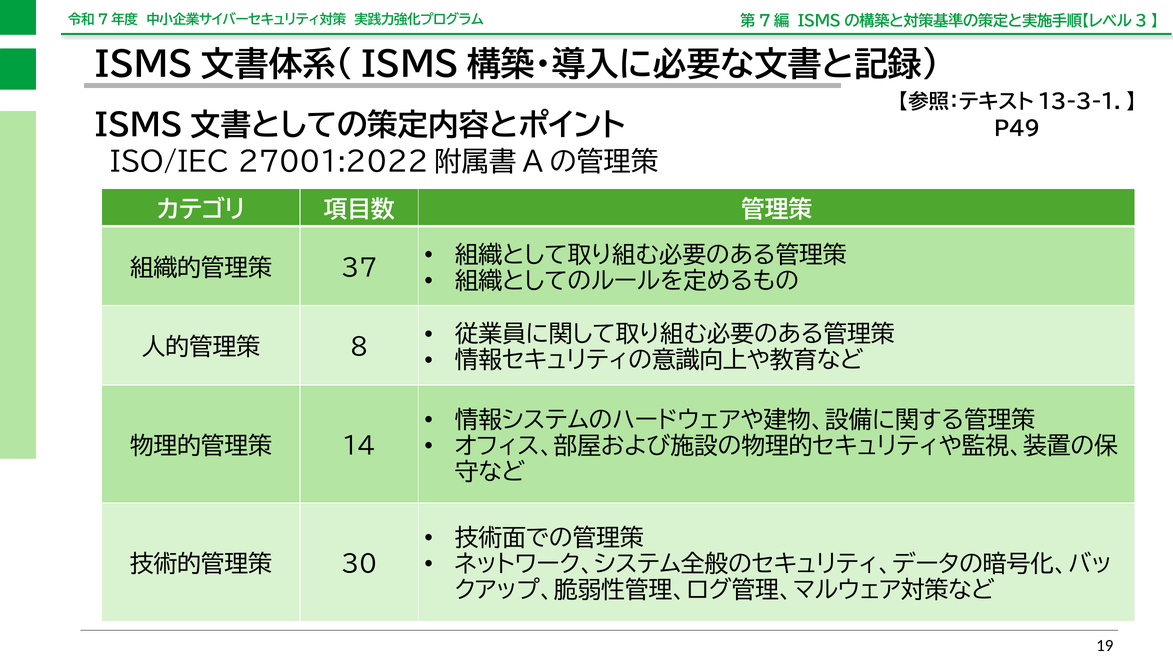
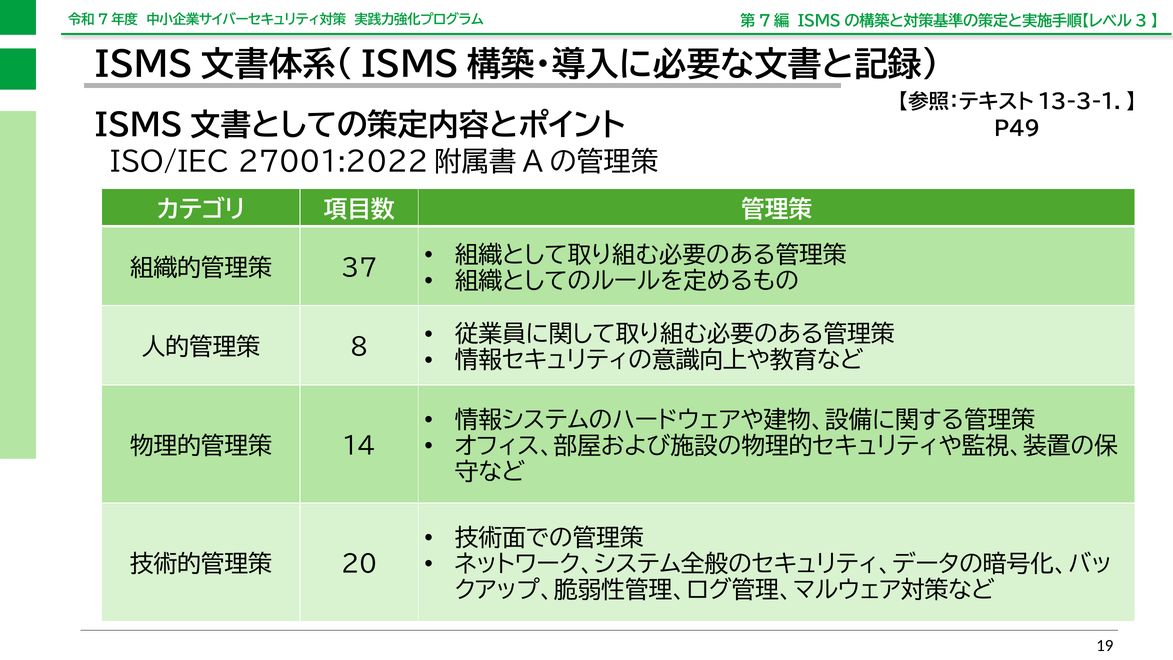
30: 30 -> 20 (359, 564)
